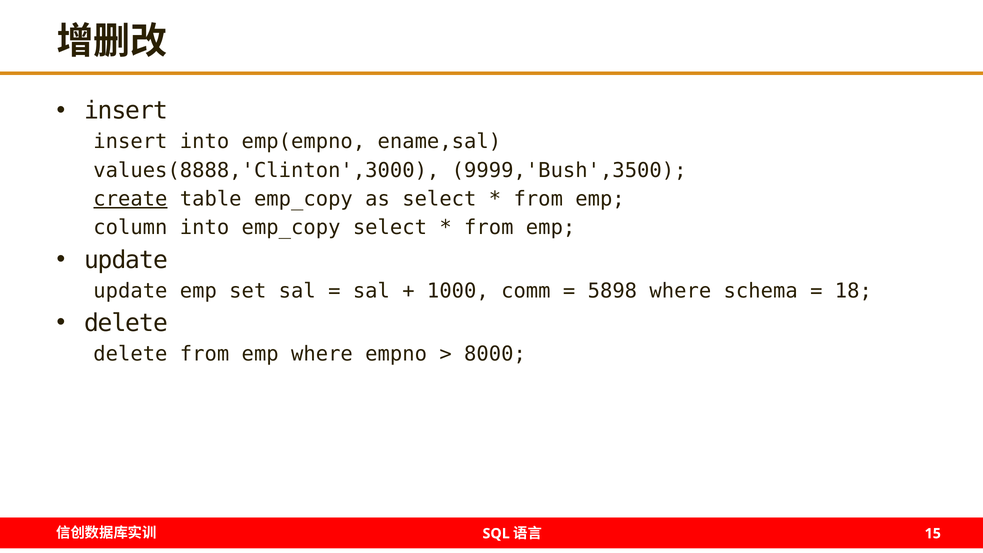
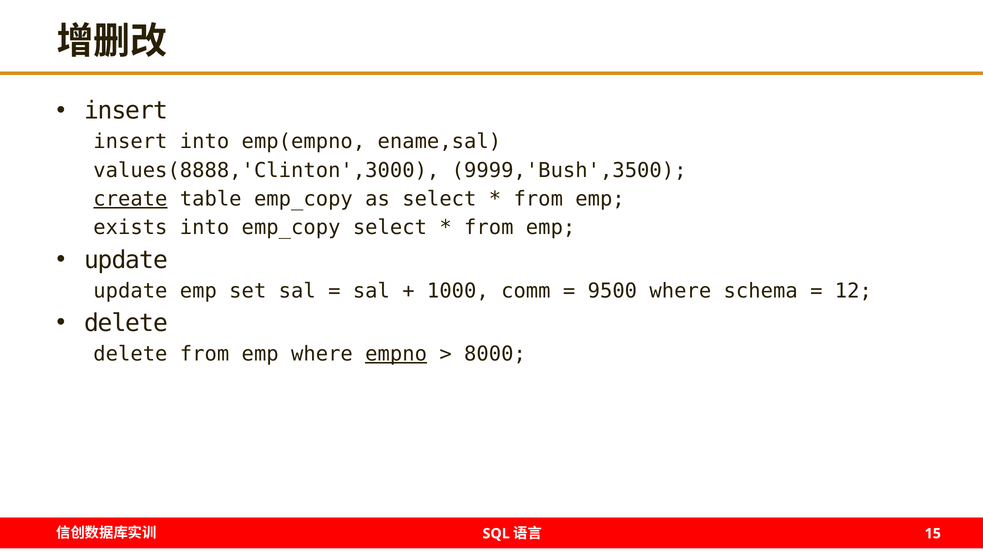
column: column -> exists (130, 228)
5898: 5898 -> 9500 (612, 291)
18: 18 -> 12 (853, 291)
empno underline: none -> present (396, 354)
